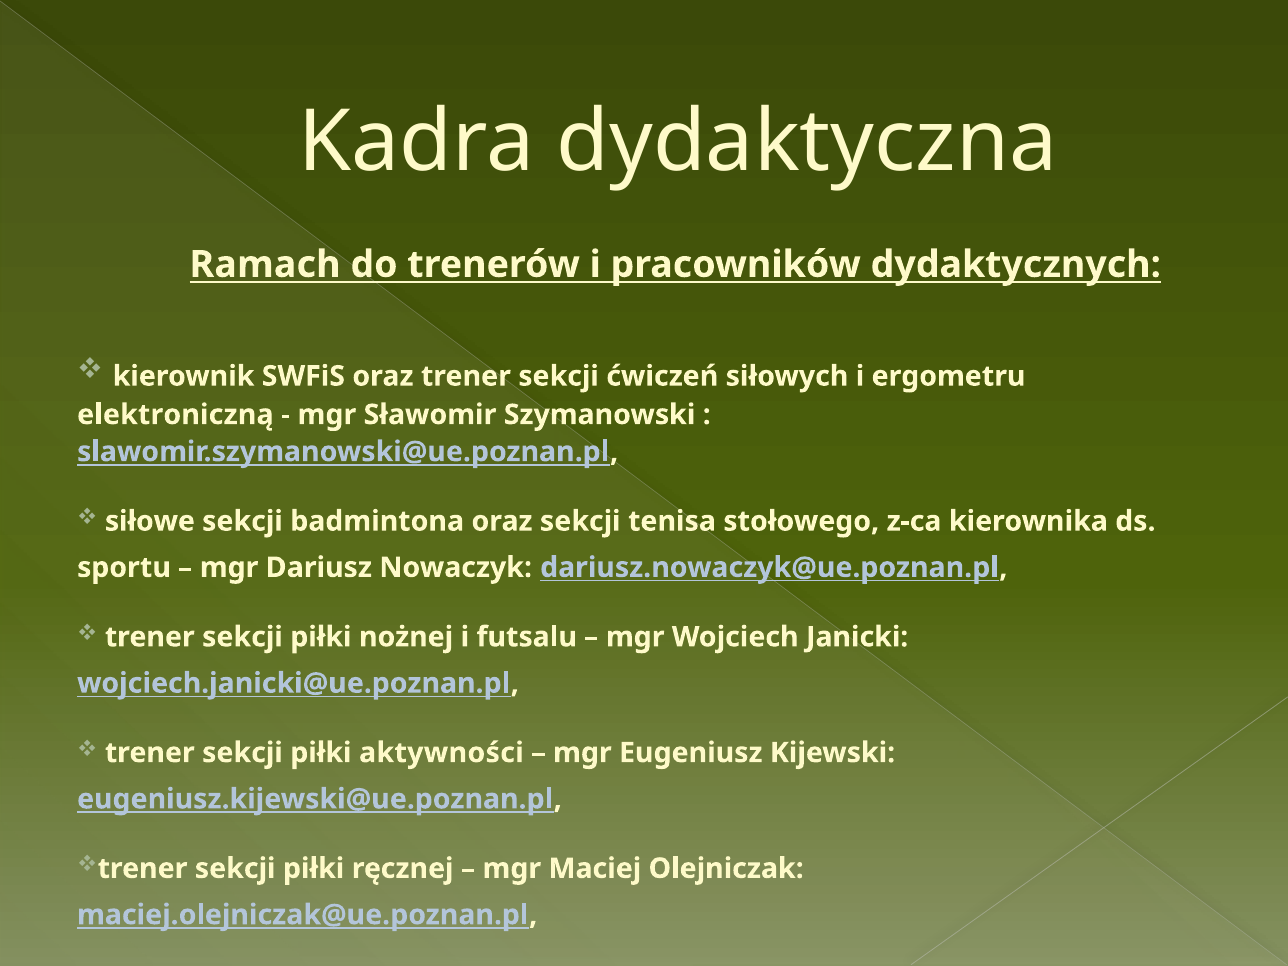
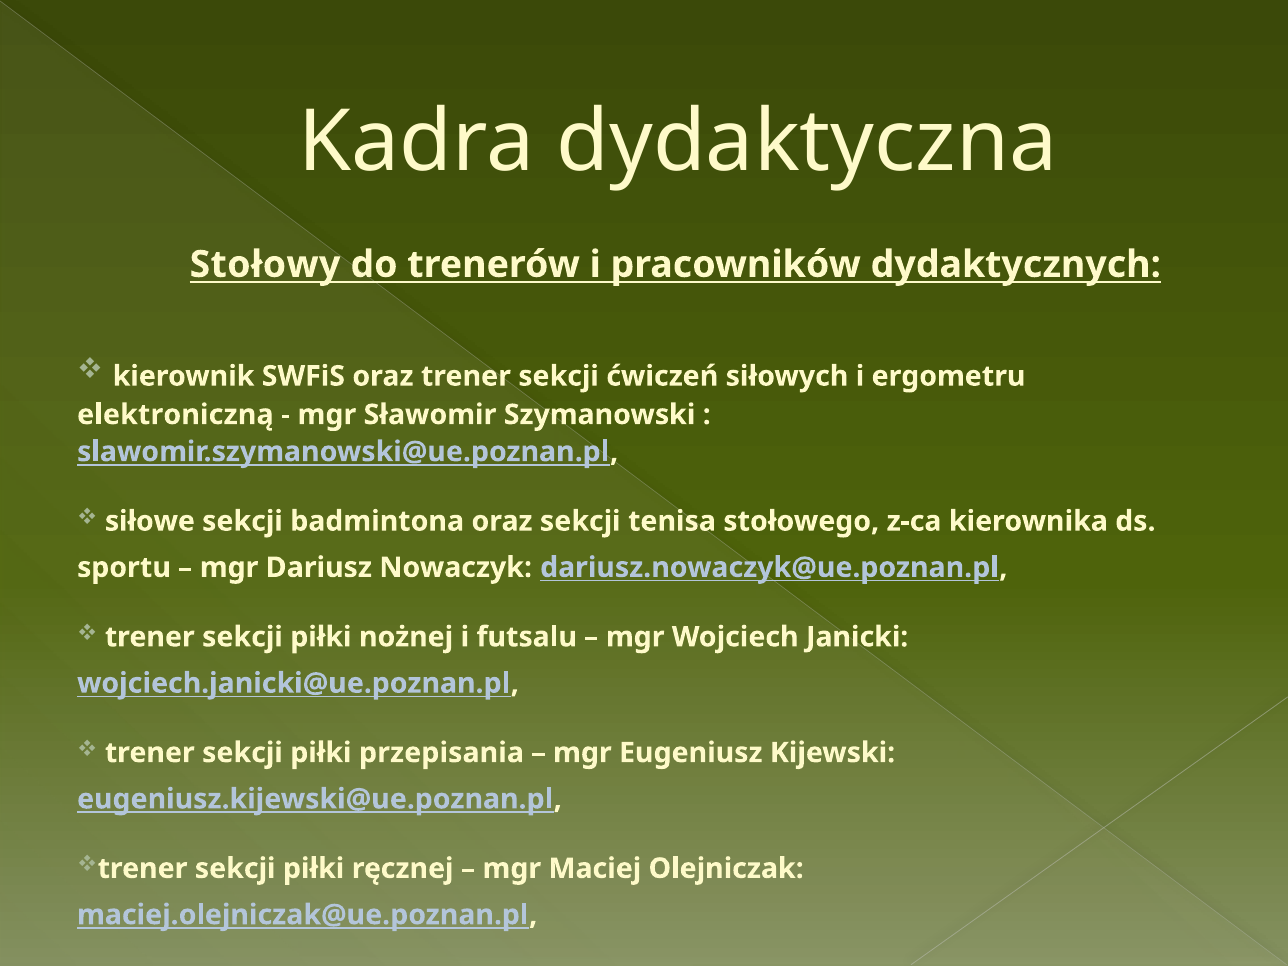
Ramach: Ramach -> Stołowy (265, 265)
aktywności: aktywności -> przepisania (442, 753)
